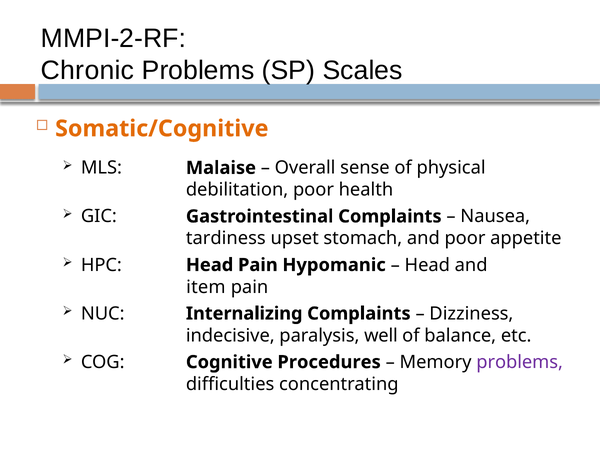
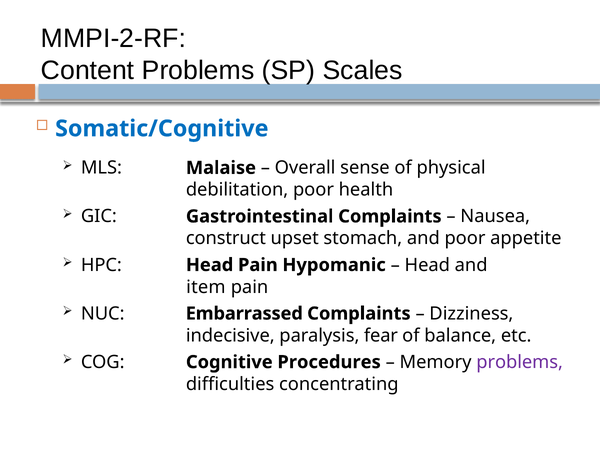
Chronic: Chronic -> Content (88, 70)
Somatic/Cognitive colour: orange -> blue (162, 129)
tardiness: tardiness -> construct (226, 238)
Internalizing: Internalizing -> Embarrassed (244, 314)
well: well -> fear (381, 336)
